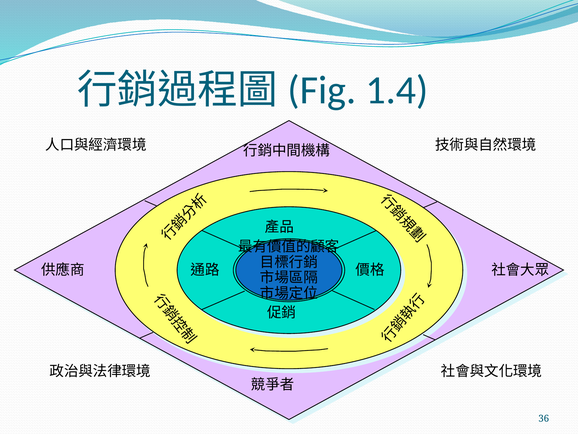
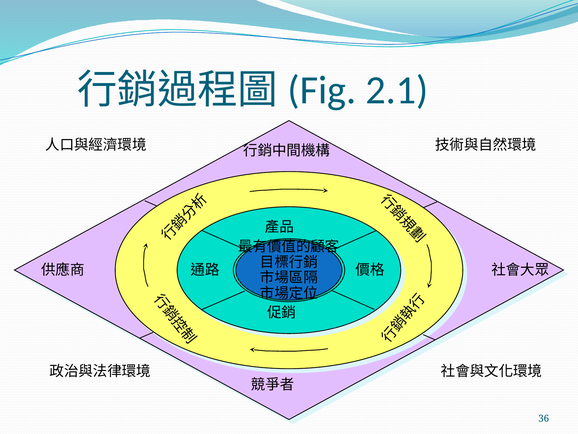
1.4: 1.4 -> 2.1 (397, 90)
